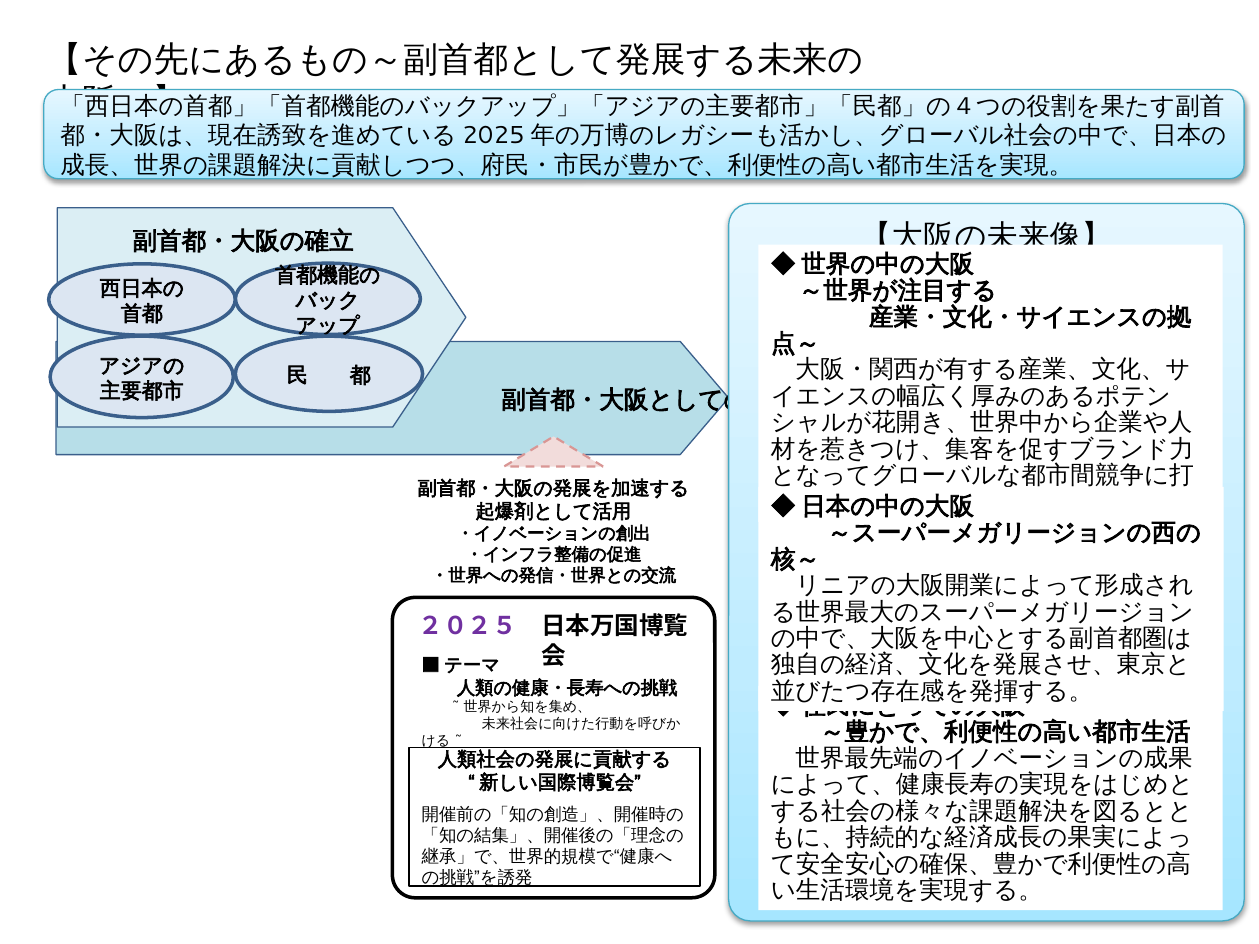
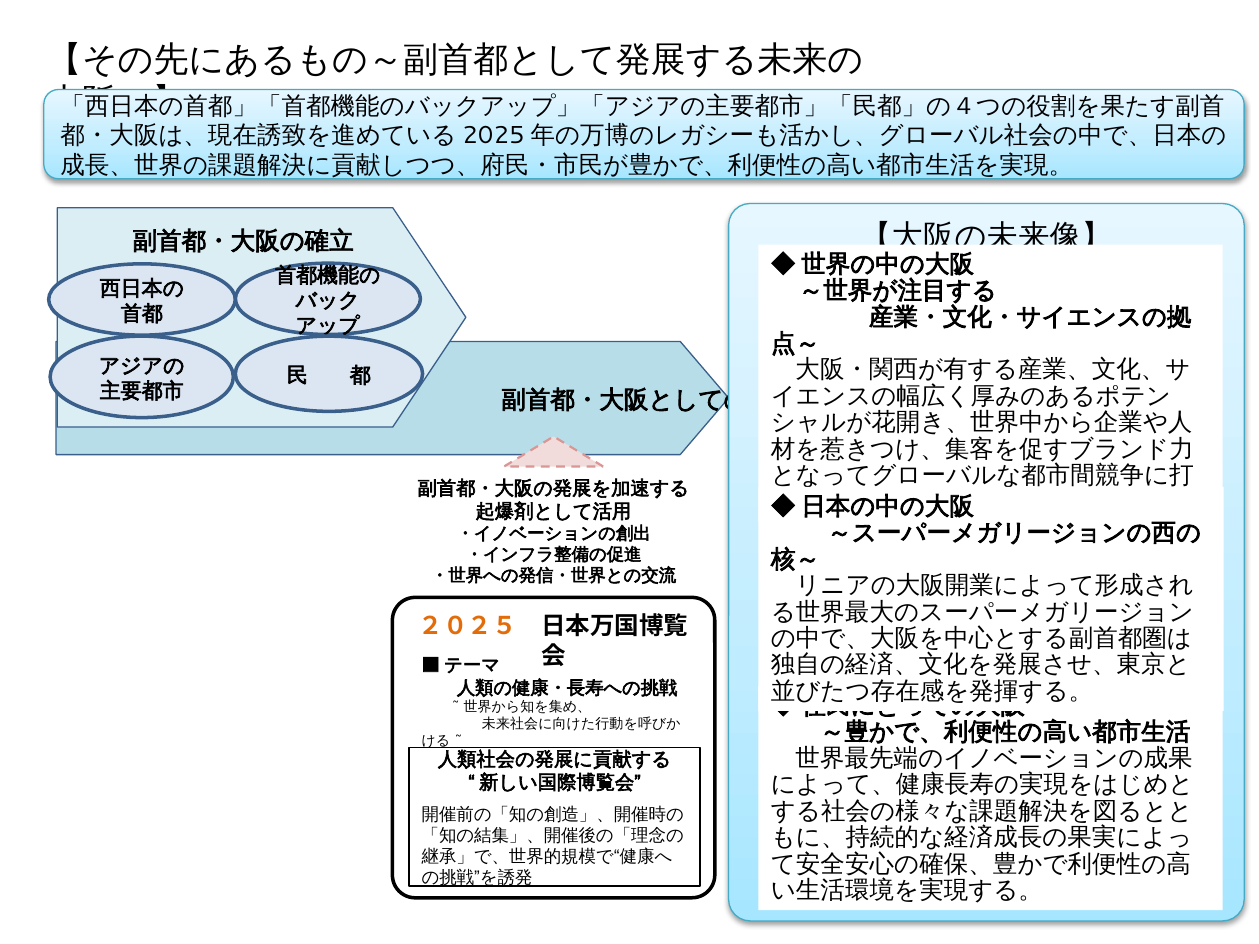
２０２５ colour: purple -> orange (468, 627)
